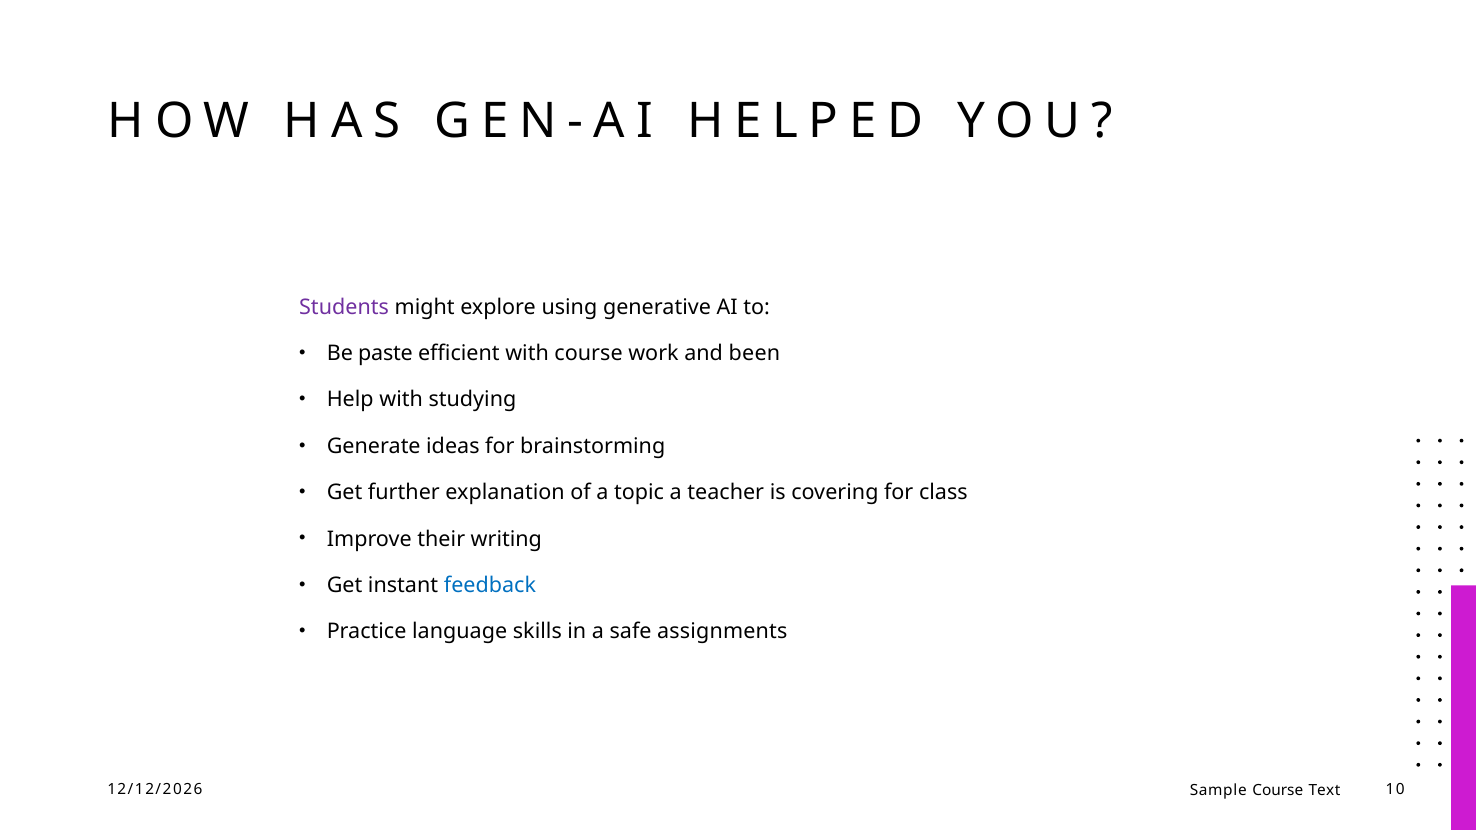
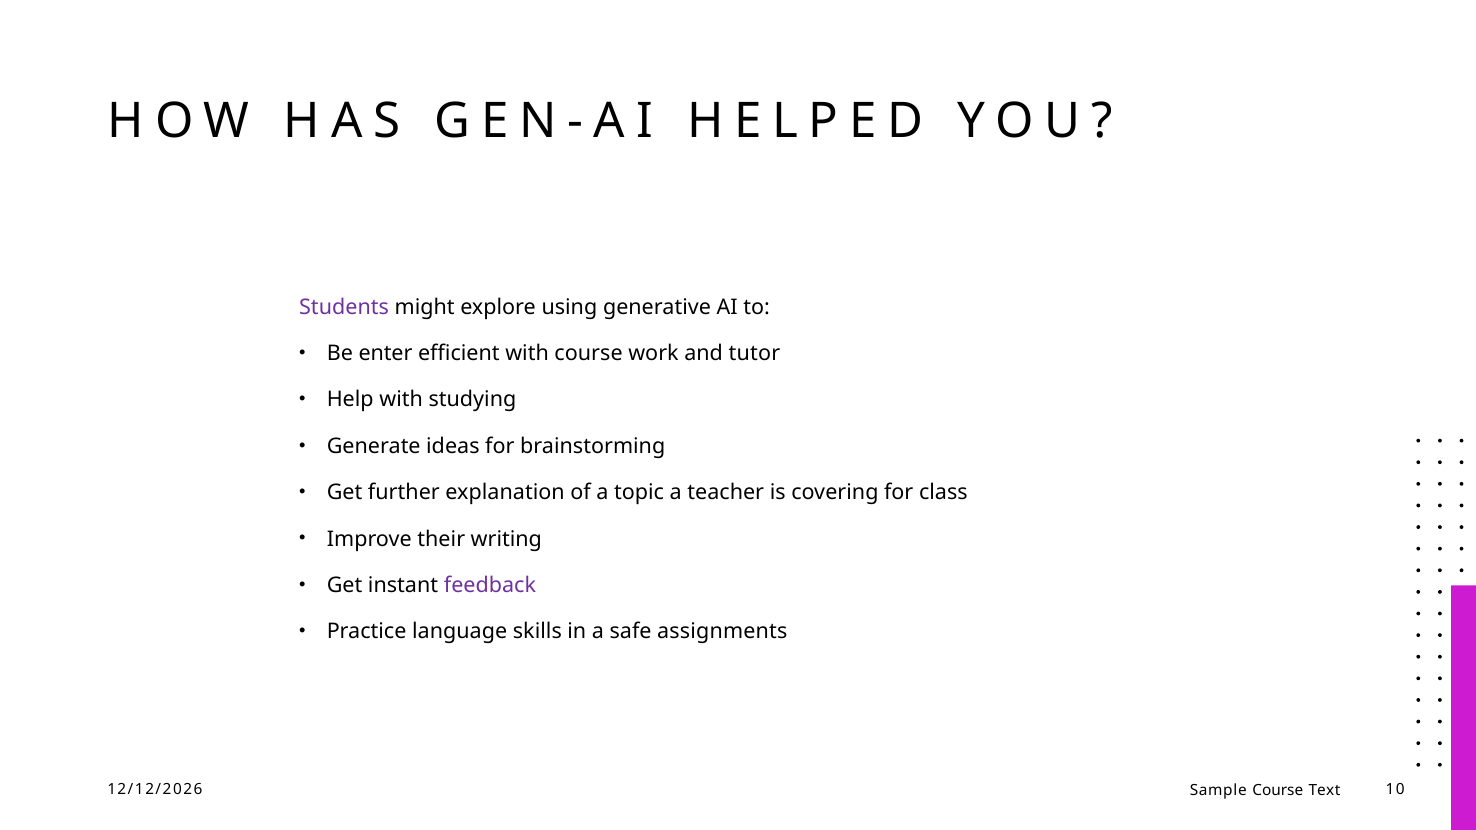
paste: paste -> enter (385, 354)
been: been -> tutor (754, 354)
feedback colour: blue -> purple (490, 586)
